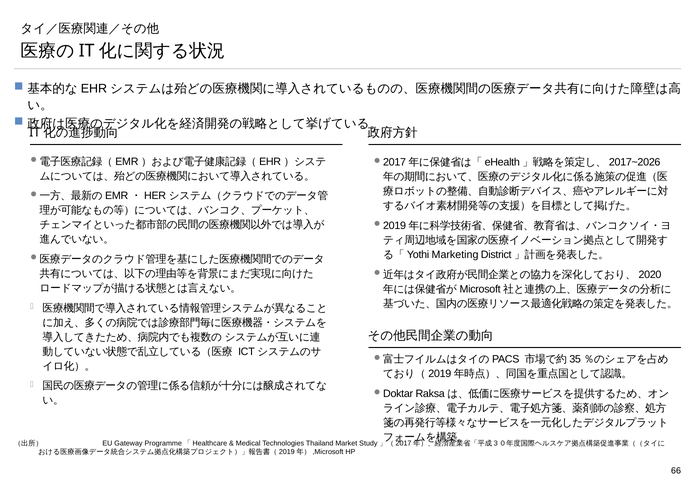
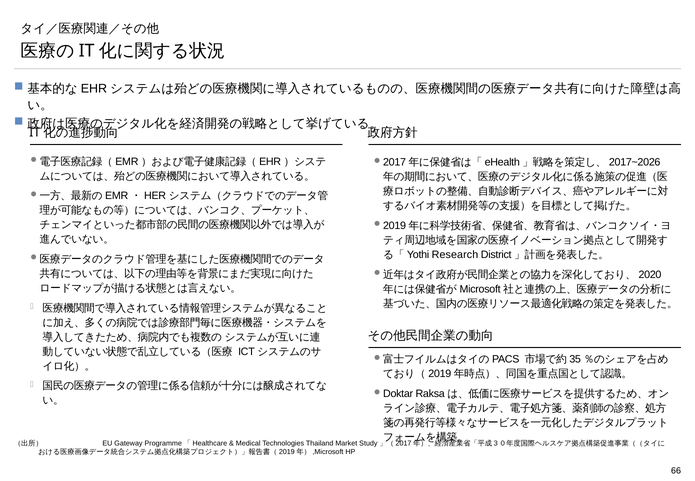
Marketing: Marketing -> Research (455, 255)
